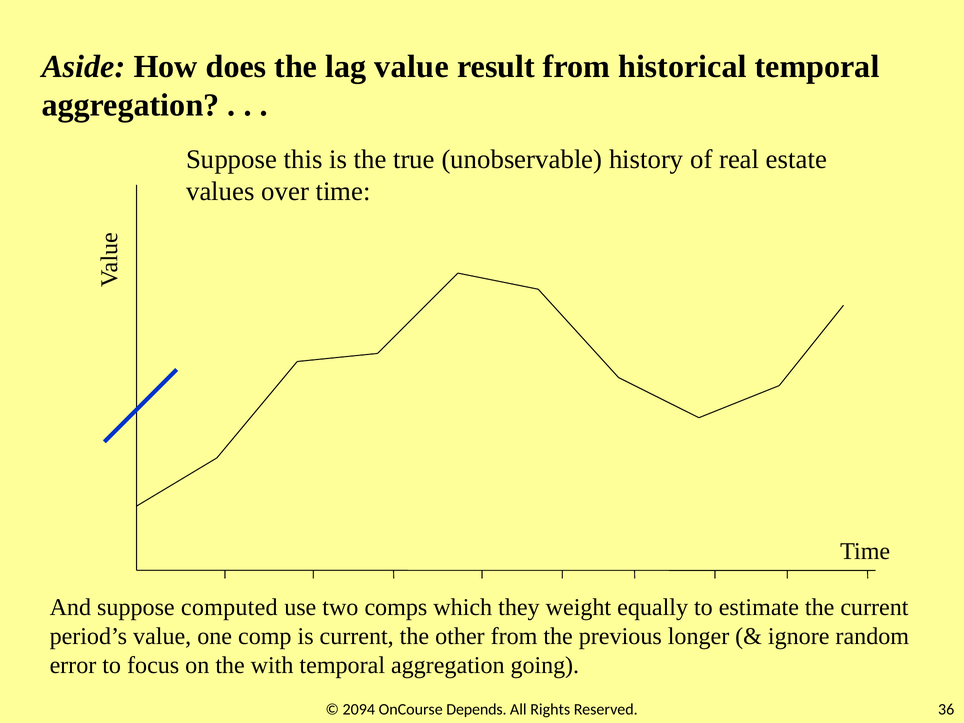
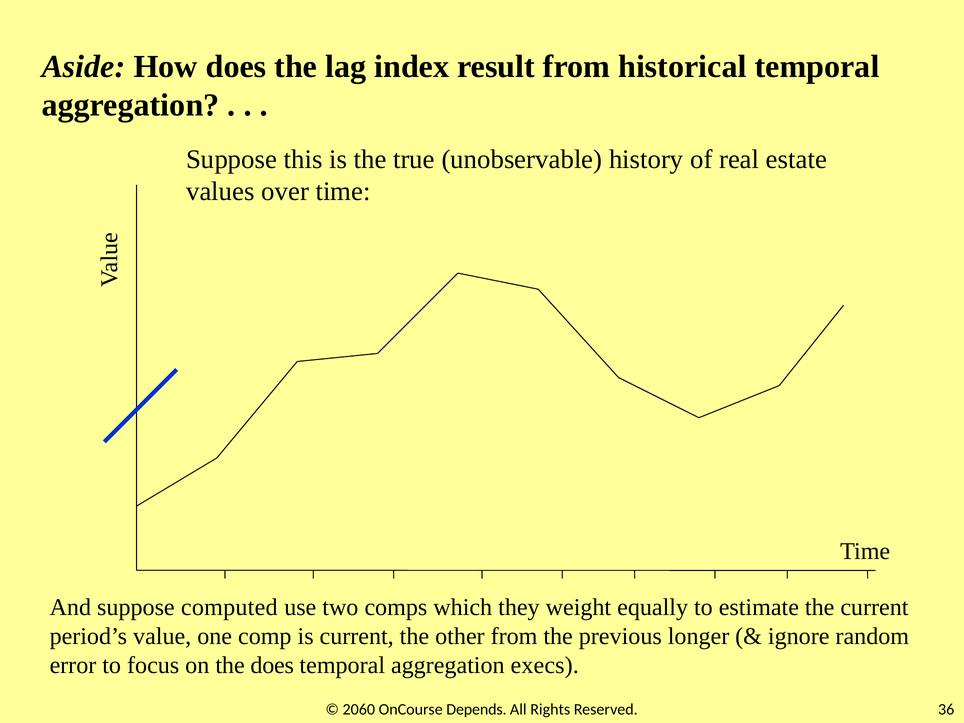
lag value: value -> index (412, 66)
the with: with -> does (272, 665)
going: going -> execs (545, 665)
2094: 2094 -> 2060 (359, 710)
